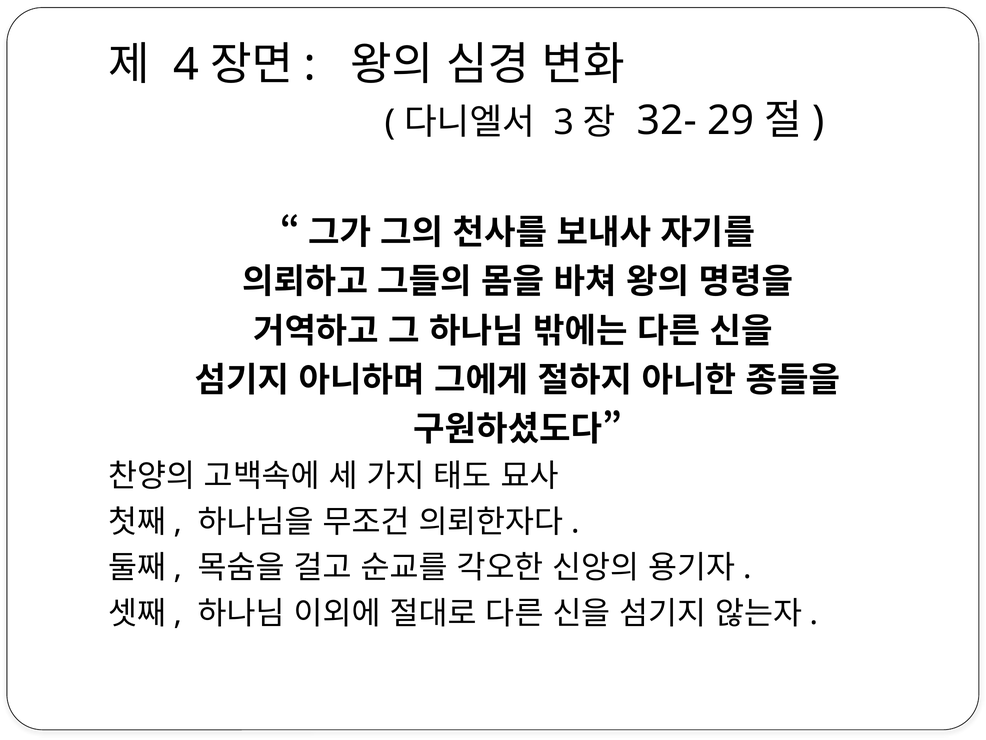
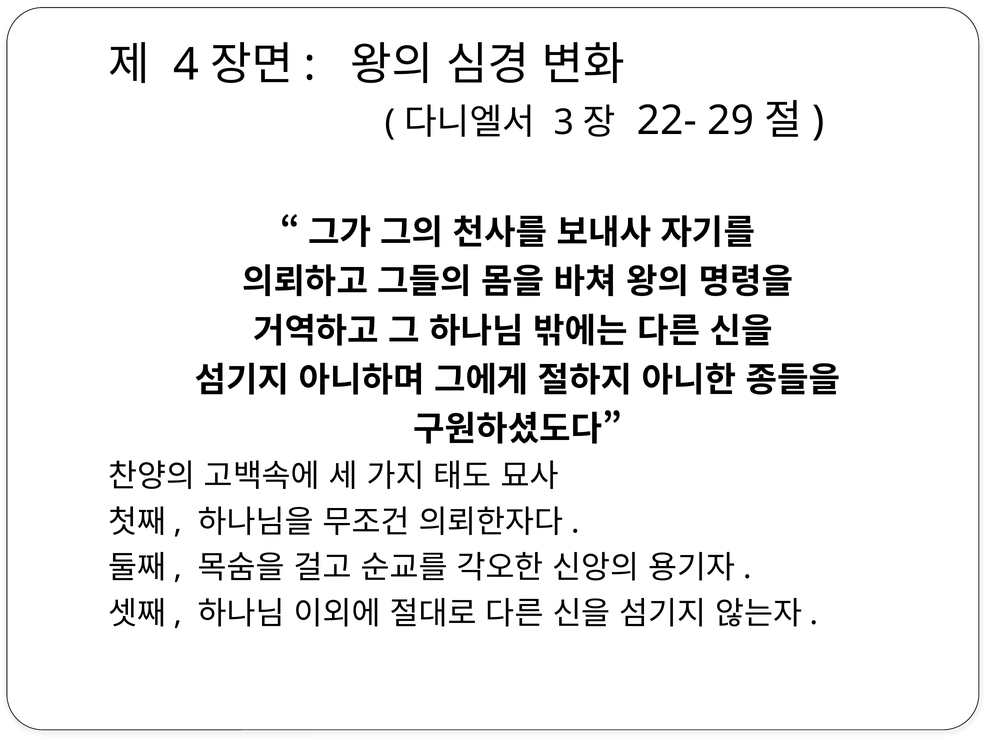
32-: 32- -> 22- (667, 120)
